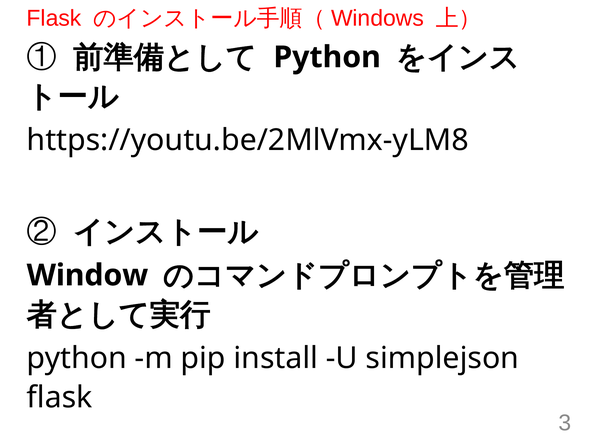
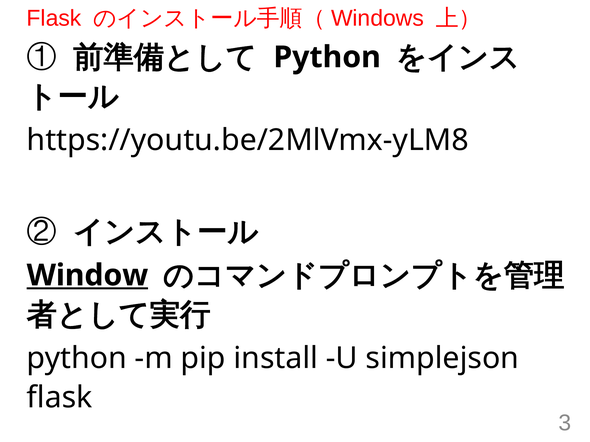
Window underline: none -> present (87, 276)
